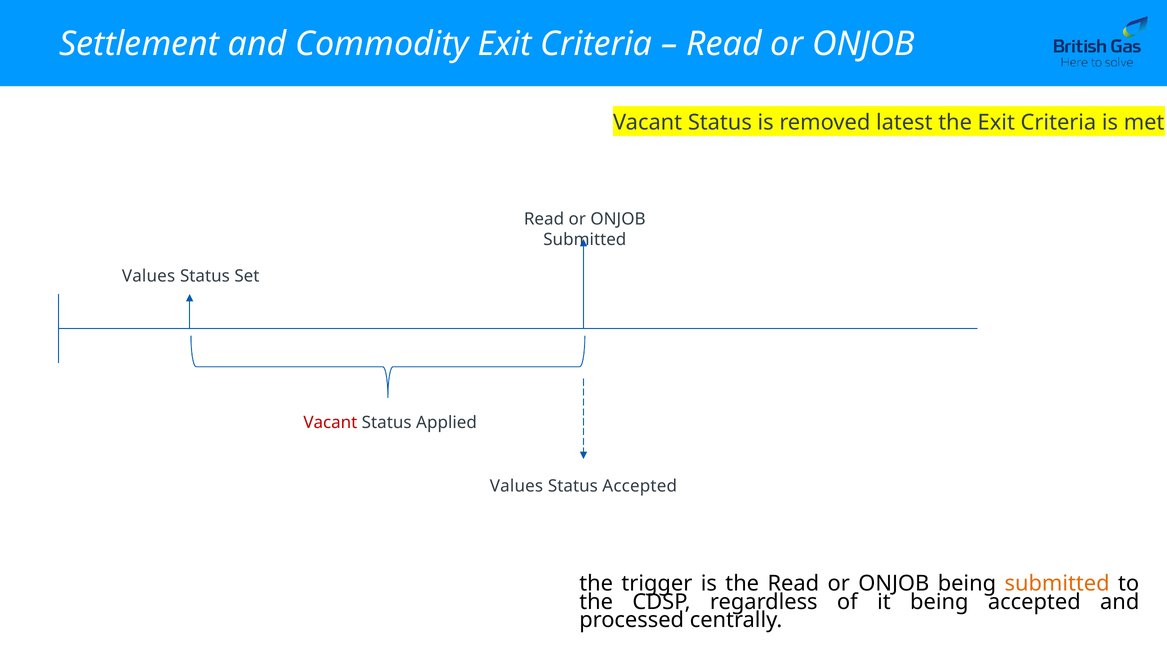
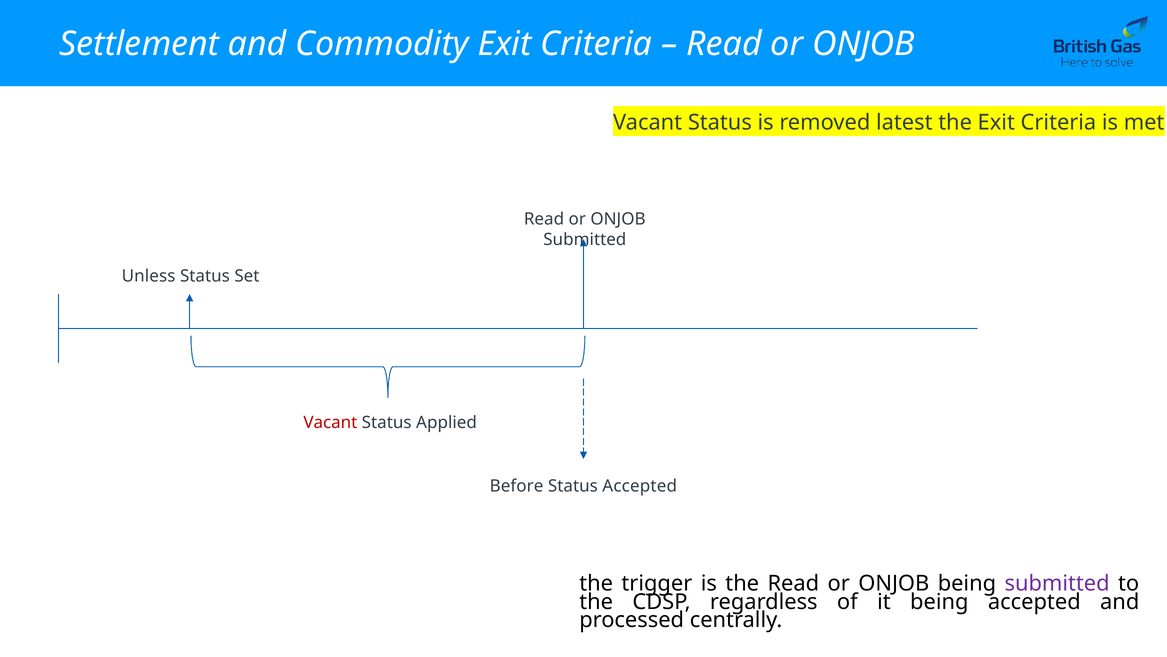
Values: Values -> Unless (149, 276)
Values: Values -> Before (517, 486)
submitted colour: orange -> purple (1057, 583)
